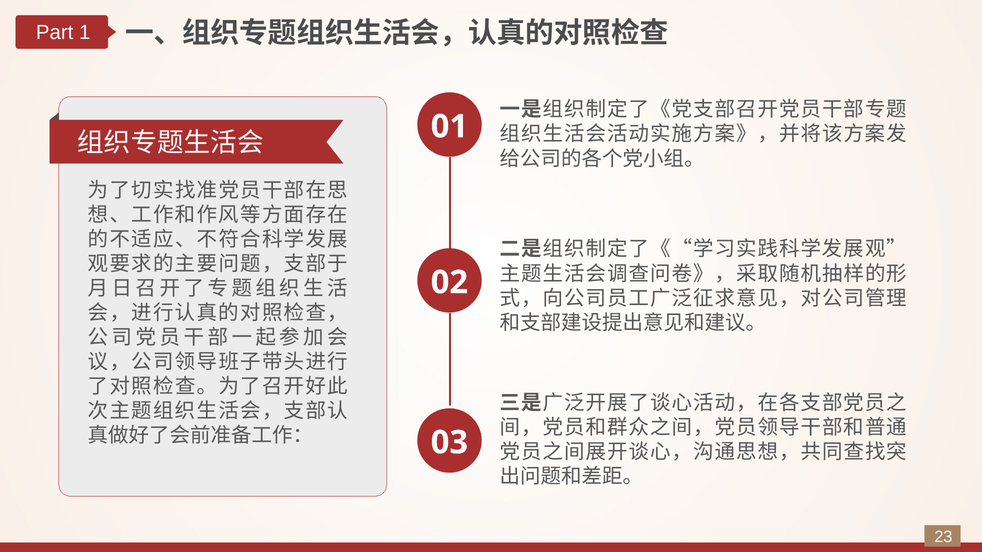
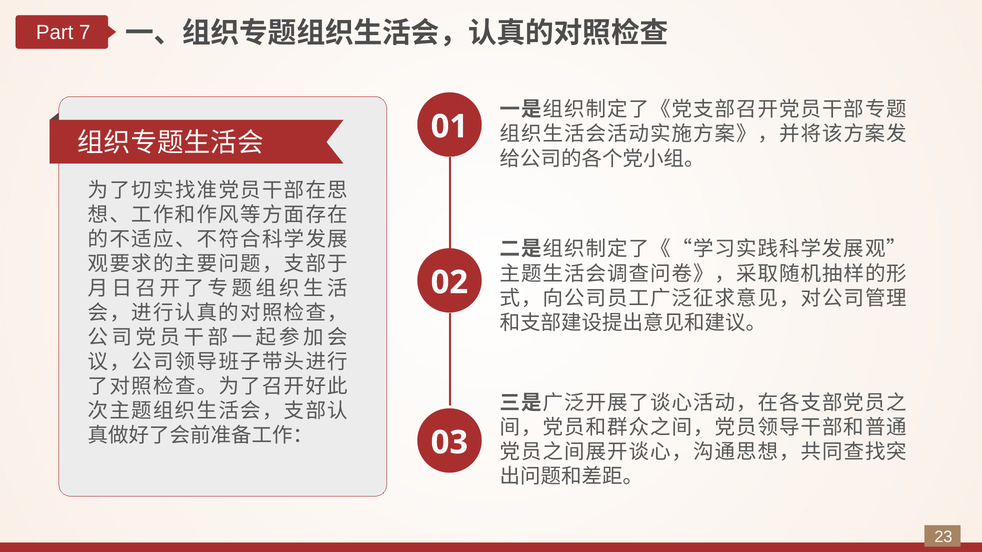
1: 1 -> 7 (85, 33)
